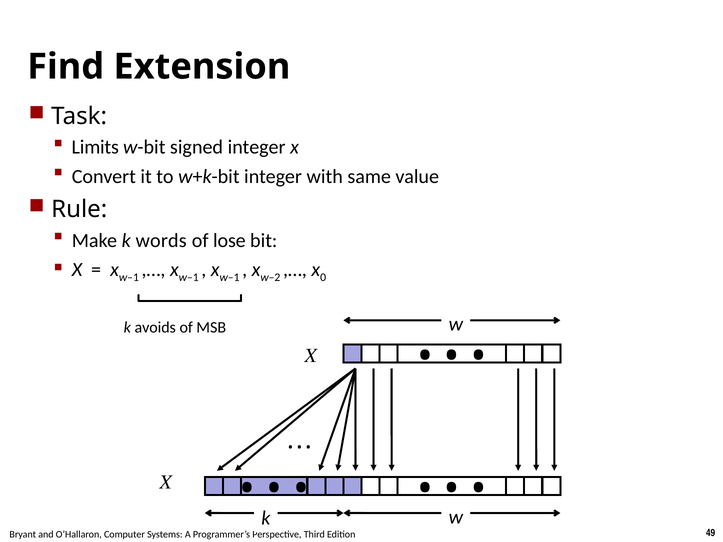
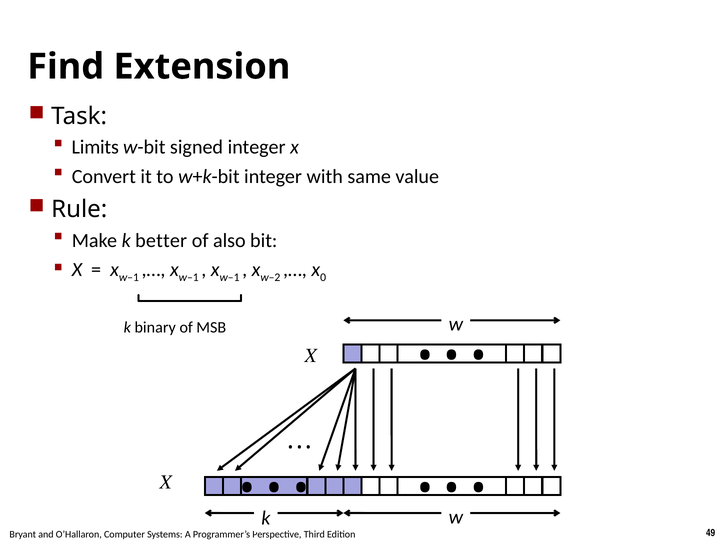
words: words -> better (161, 241)
lose: lose -> also (229, 241)
avoids: avoids -> binary (155, 328)
